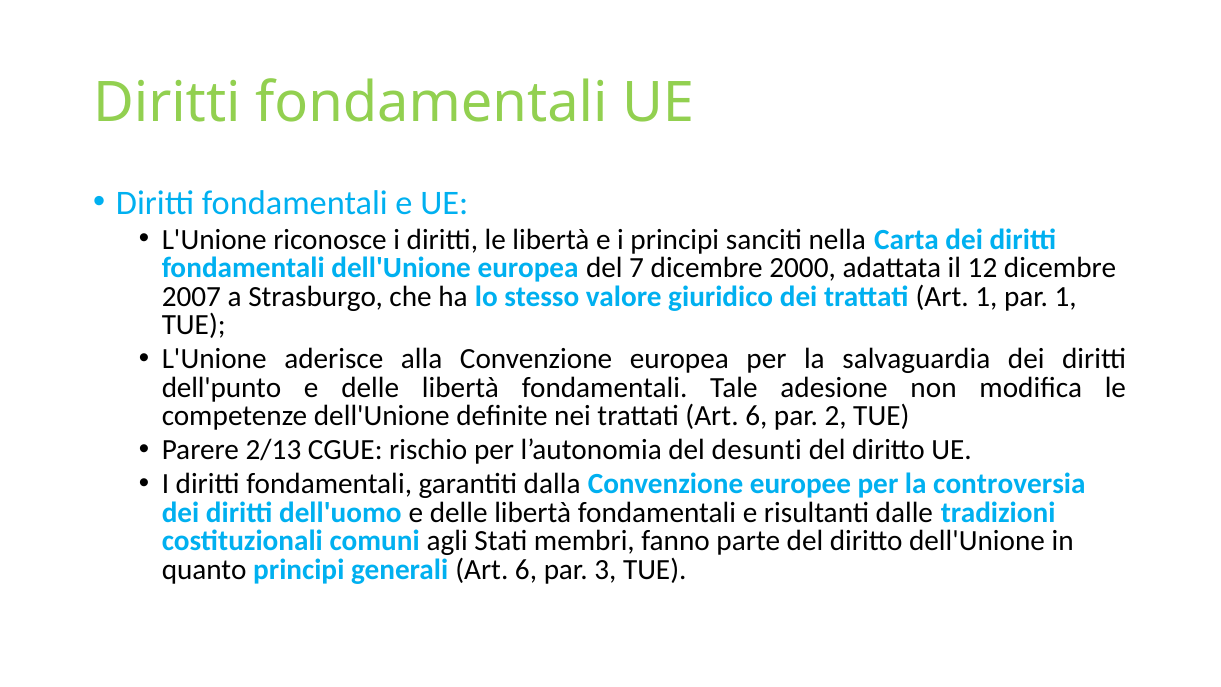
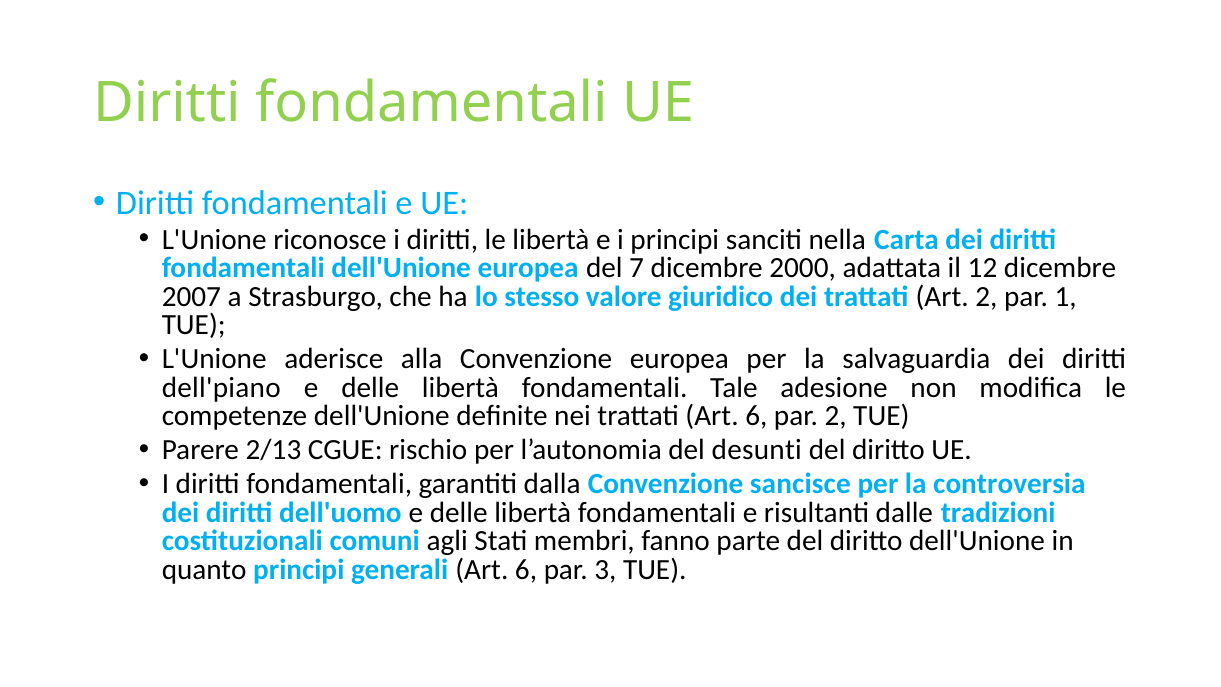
Art 1: 1 -> 2 (986, 296)
dell'punto: dell'punto -> dell'piano (221, 387)
europee: europee -> sancisce (800, 484)
